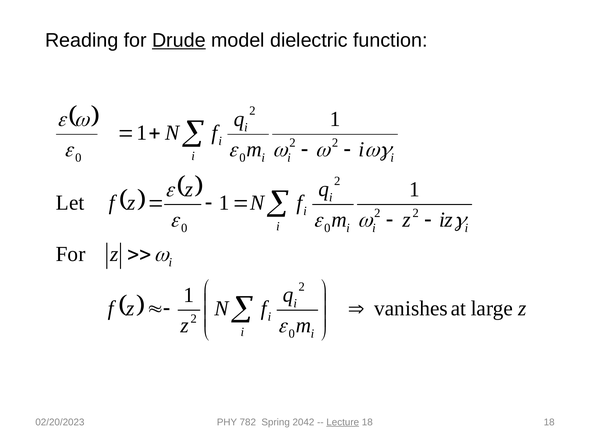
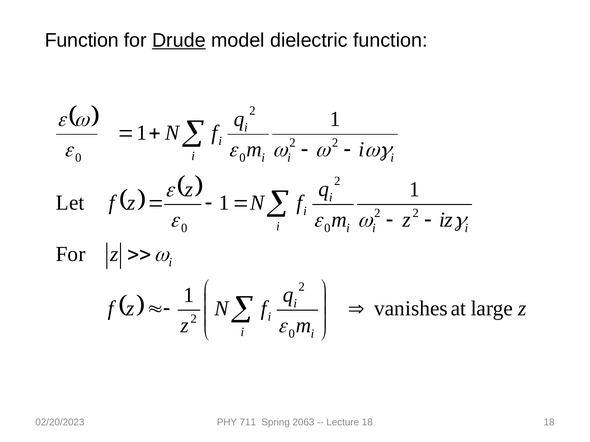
Reading: Reading -> Function (82, 40)
782: 782 -> 711 (248, 423)
2042: 2042 -> 2063 (303, 423)
Lecture underline: present -> none (343, 423)
